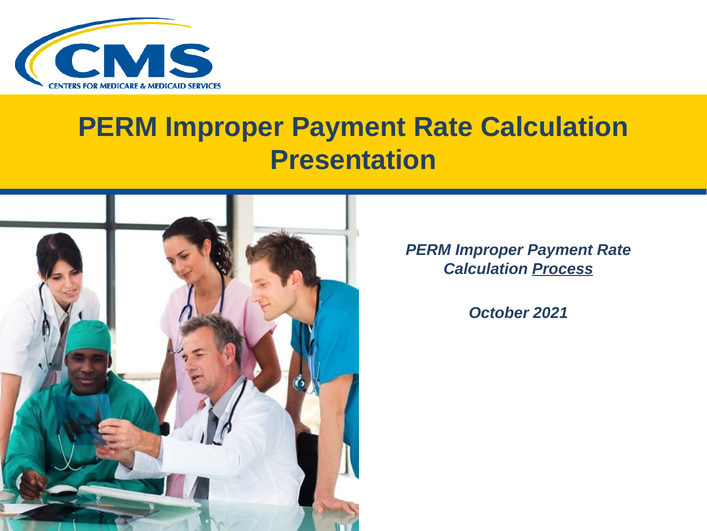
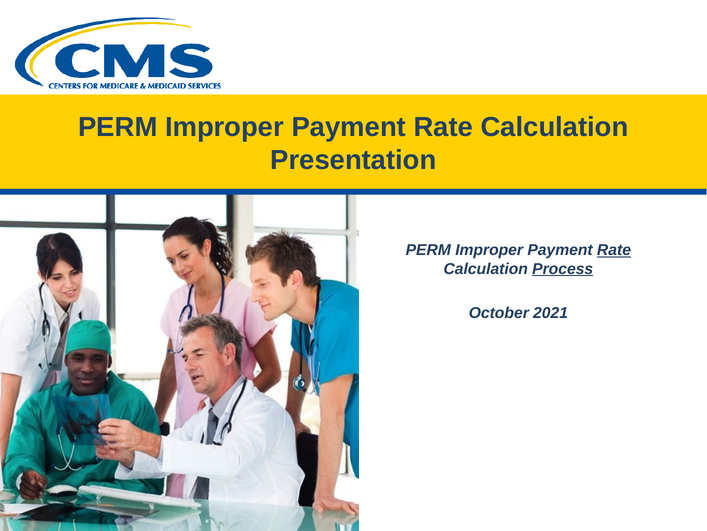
Rate underline: none -> present (614, 250)
